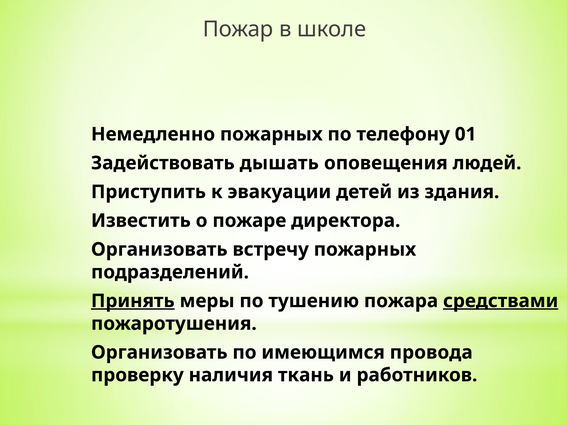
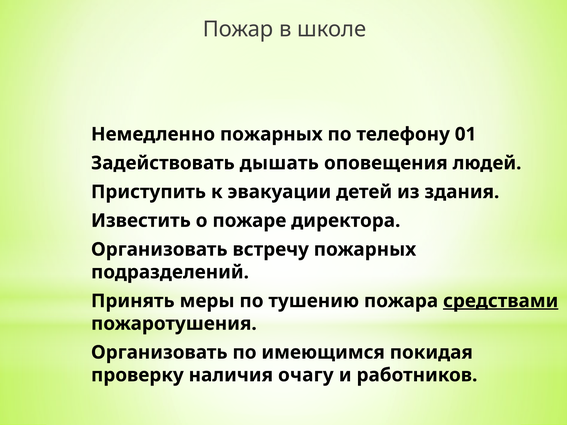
Принять underline: present -> none (133, 301)
провода: провода -> покидая (431, 353)
ткань: ткань -> очагу (306, 375)
